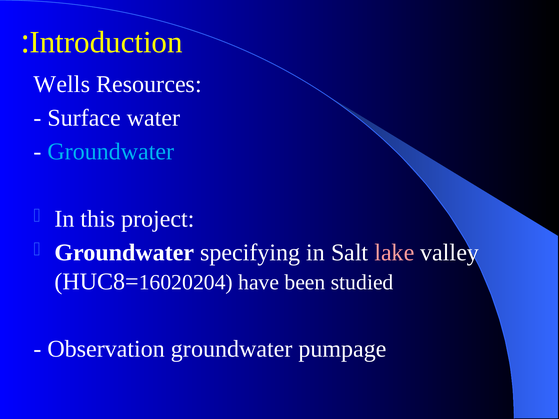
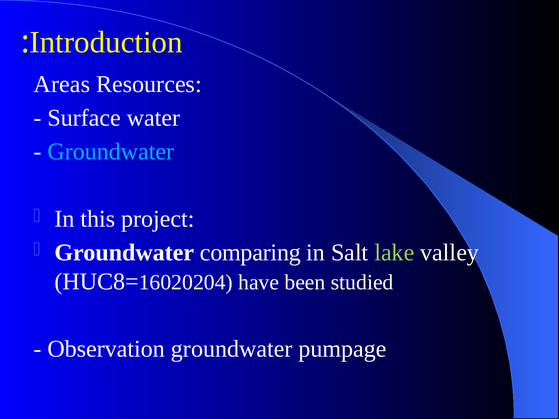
Wells: Wells -> Areas (62, 84)
specifying: specifying -> comparing (250, 253)
lake colour: pink -> light green (394, 253)
